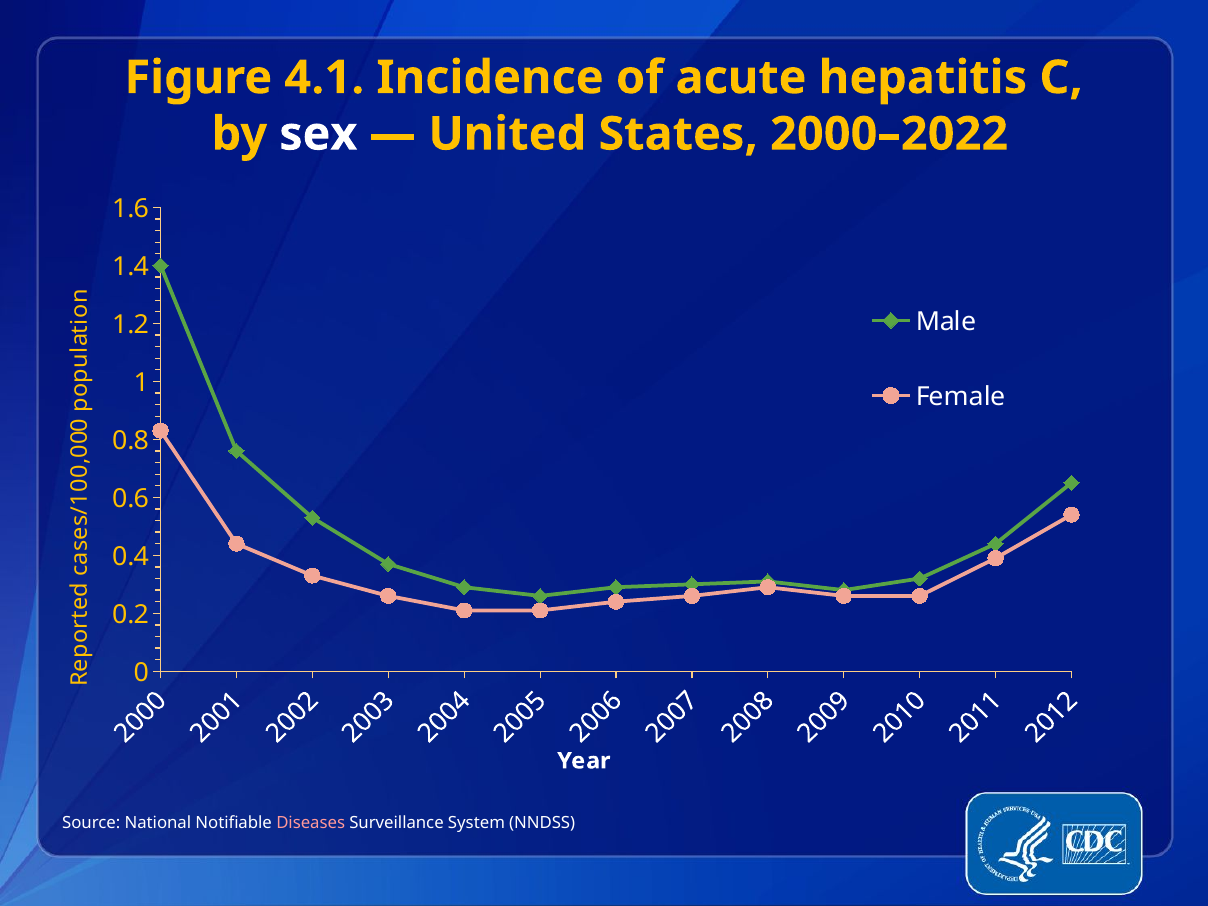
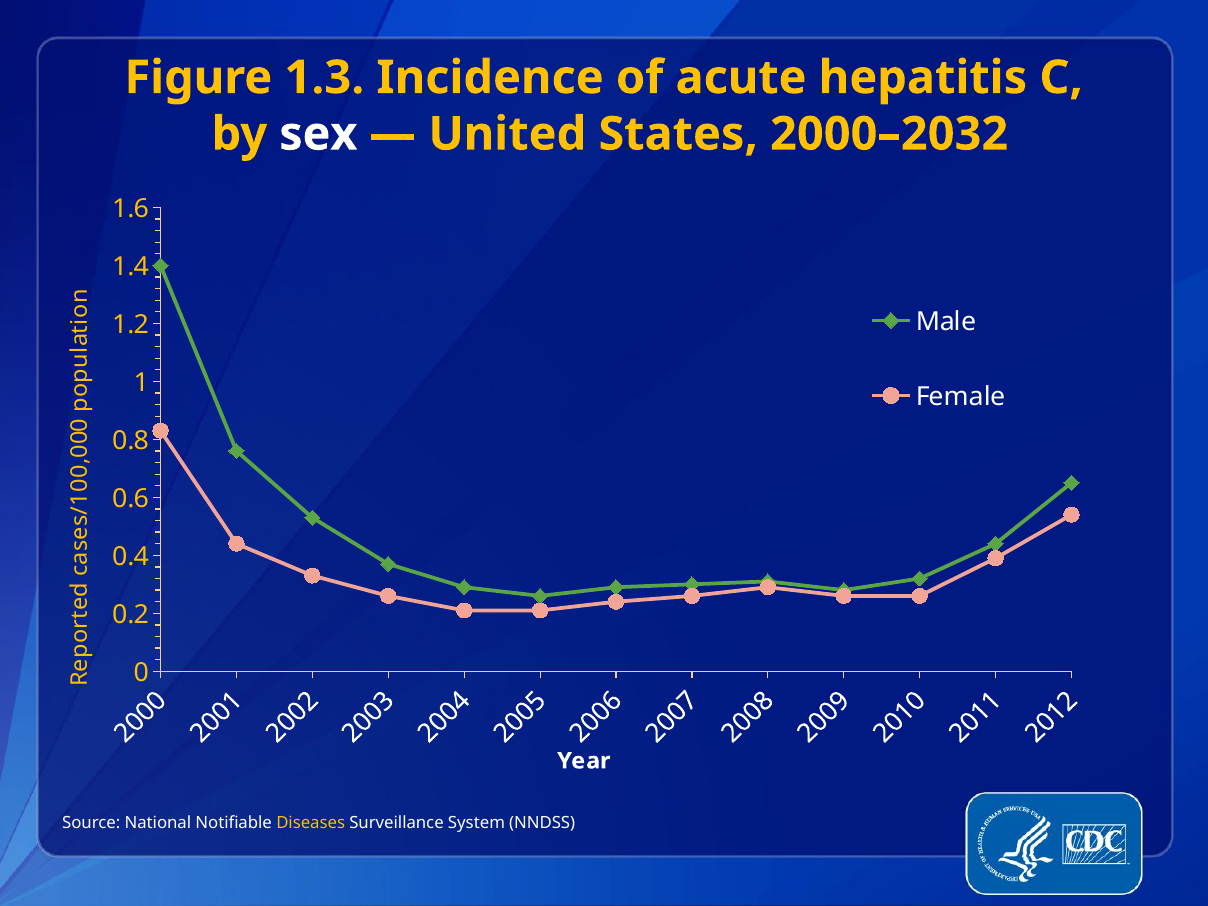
4.1: 4.1 -> 1.3 (324, 78)
2000–2022: 2000–2022 -> 2000–2032 (889, 134)
Diseases colour: pink -> yellow (311, 822)
